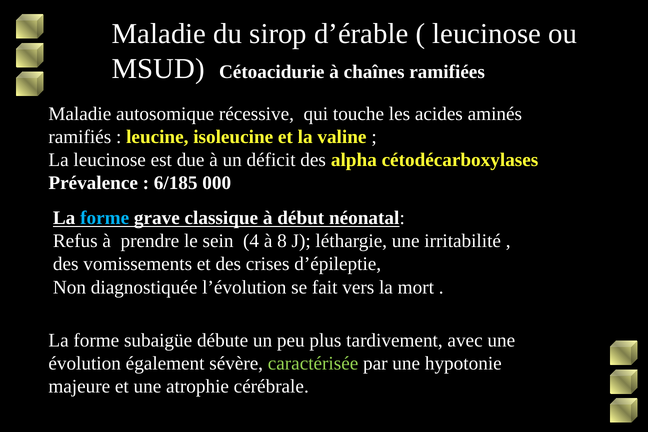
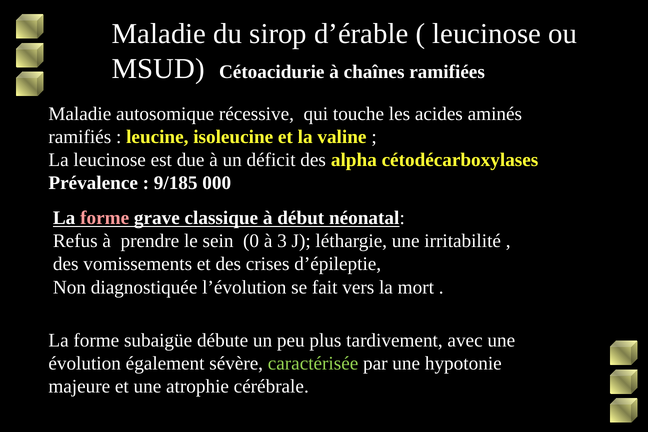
6/185: 6/185 -> 9/185 (176, 183)
forme colour: light blue -> pink (105, 218)
4: 4 -> 0 (251, 241)
8: 8 -> 3 (282, 241)
